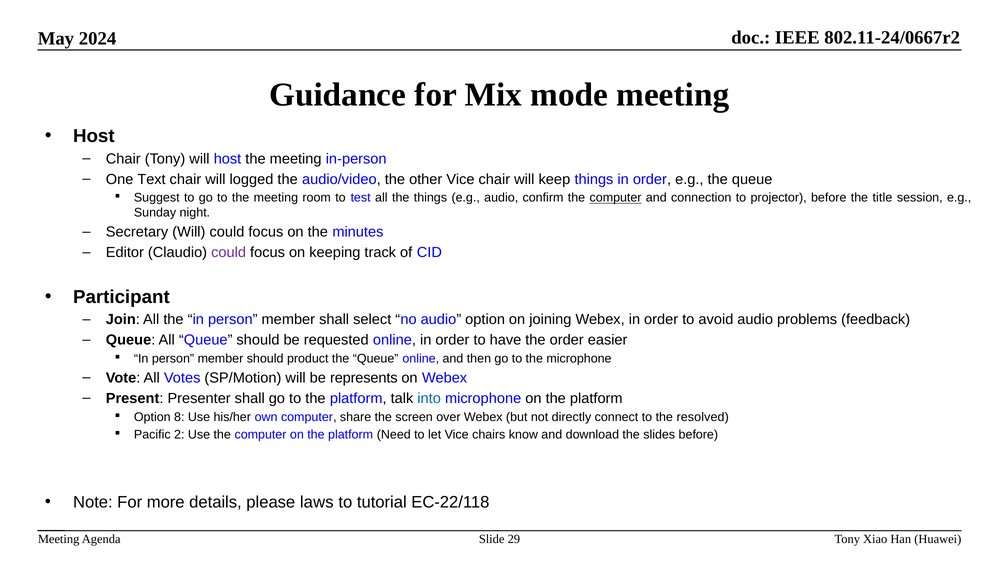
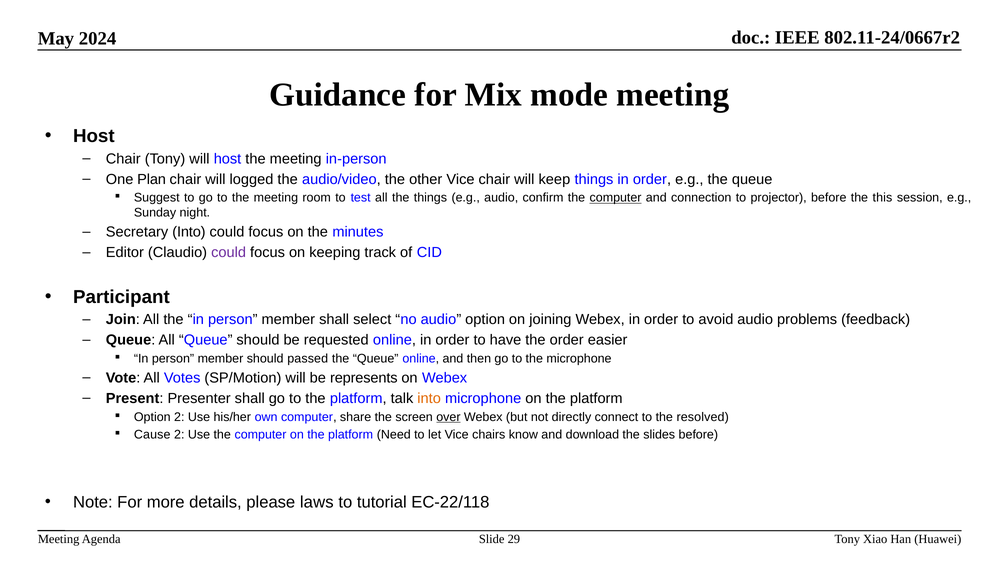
Text: Text -> Plan (152, 179)
title: title -> this (882, 198)
Secretary Will: Will -> Into (189, 232)
product: product -> passed (308, 359)
into colour: blue -> orange (429, 398)
Option 8: 8 -> 2 (179, 417)
over underline: none -> present (448, 417)
Pacific: Pacific -> Cause (152, 434)
